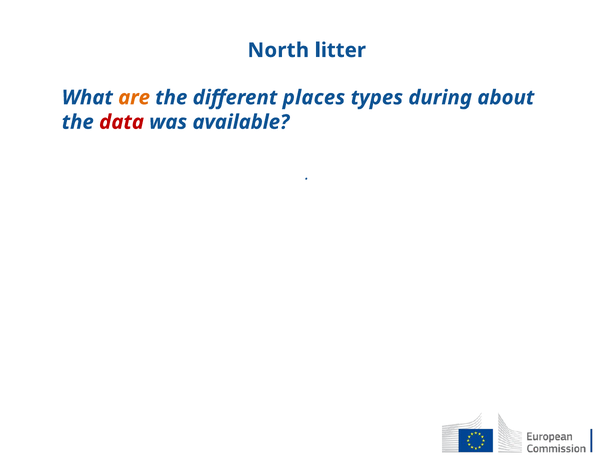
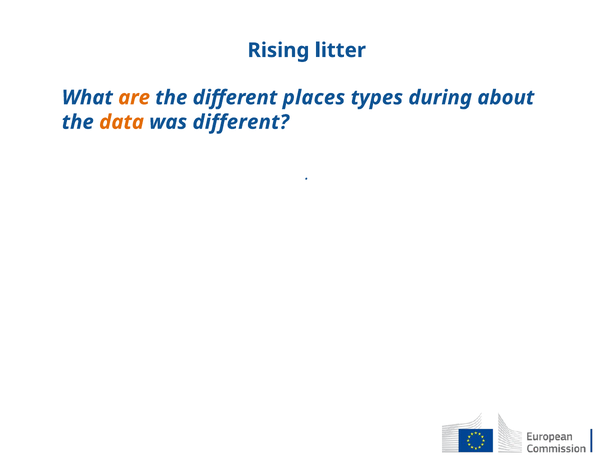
North: North -> Rising (278, 50)
data colour: red -> orange (122, 122)
was available: available -> different (241, 122)
